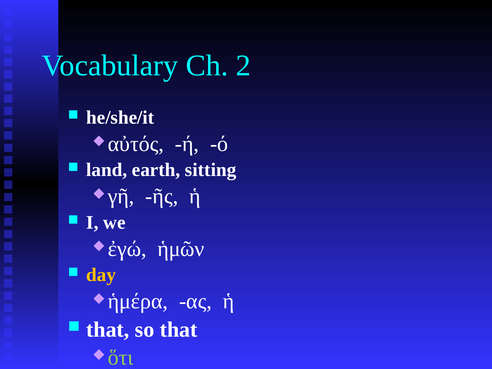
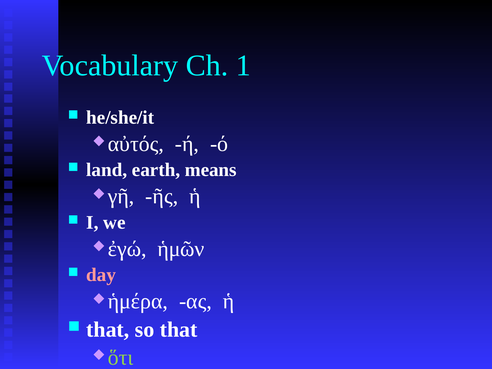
2: 2 -> 1 (243, 66)
sitting: sitting -> means (211, 170)
day colour: yellow -> pink (101, 275)
